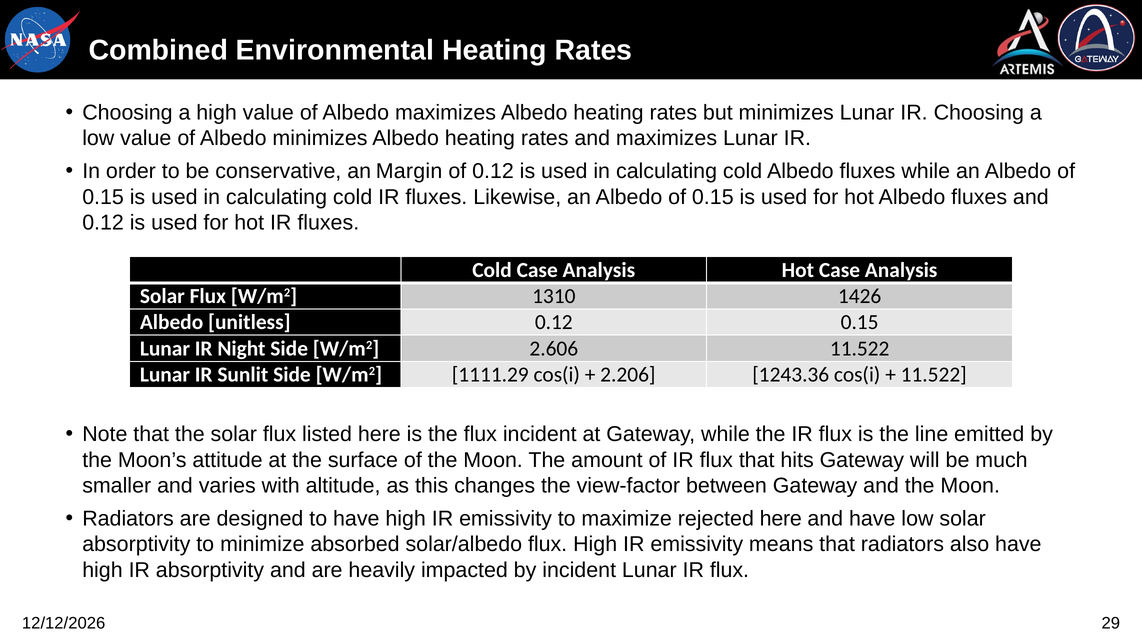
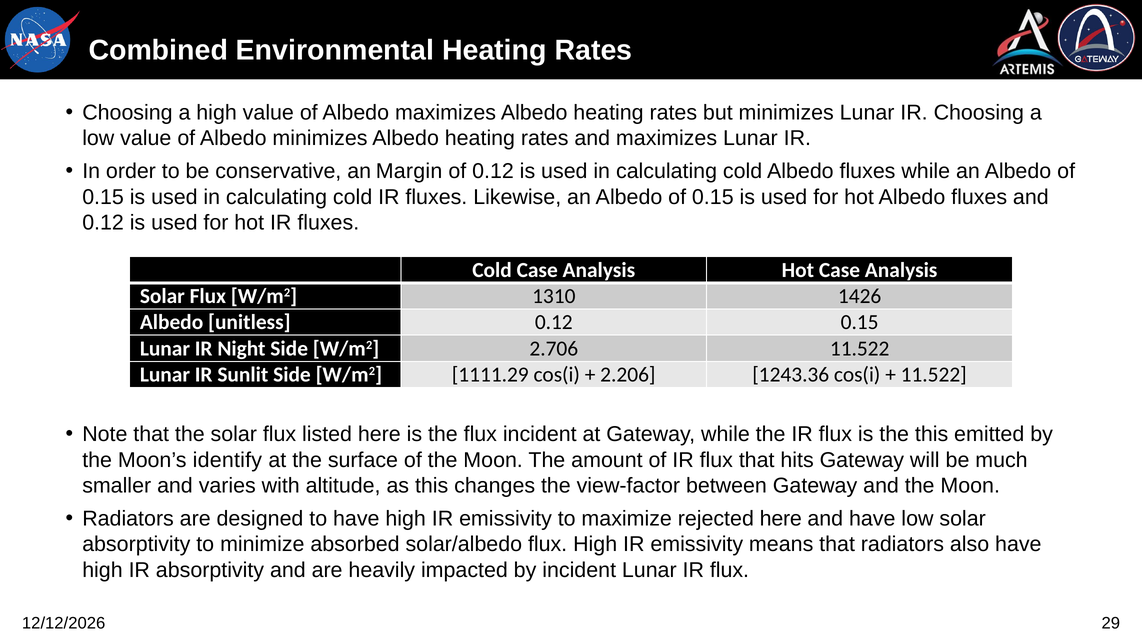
2.606: 2.606 -> 2.706 (554, 348)
the line: line -> this (932, 434)
attitude: attitude -> identify (227, 460)
